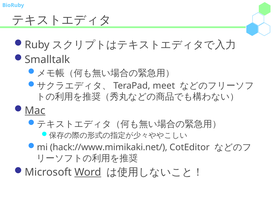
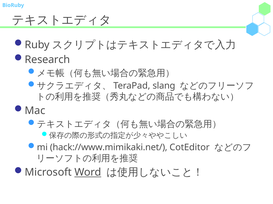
Smalltalk: Smalltalk -> Research (47, 60)
meet: meet -> slang (164, 86)
Mac underline: present -> none (35, 111)
